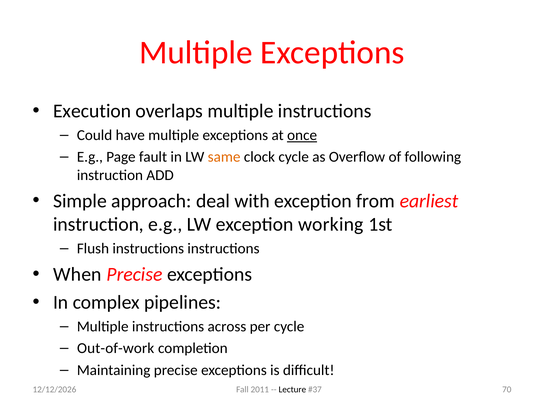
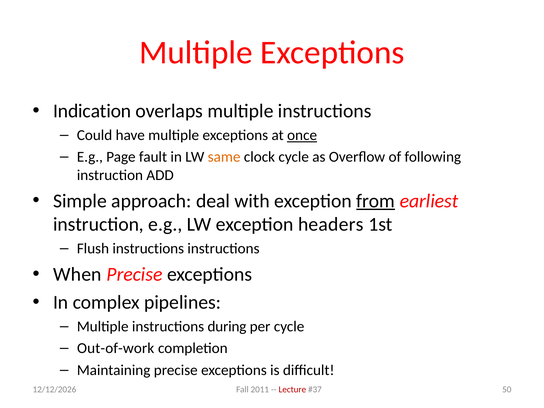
Execution: Execution -> Indication (92, 111)
from underline: none -> present (376, 201)
working: working -> headers (331, 224)
across: across -> during (227, 327)
70: 70 -> 50 (507, 390)
Lecture colour: black -> red (292, 390)
